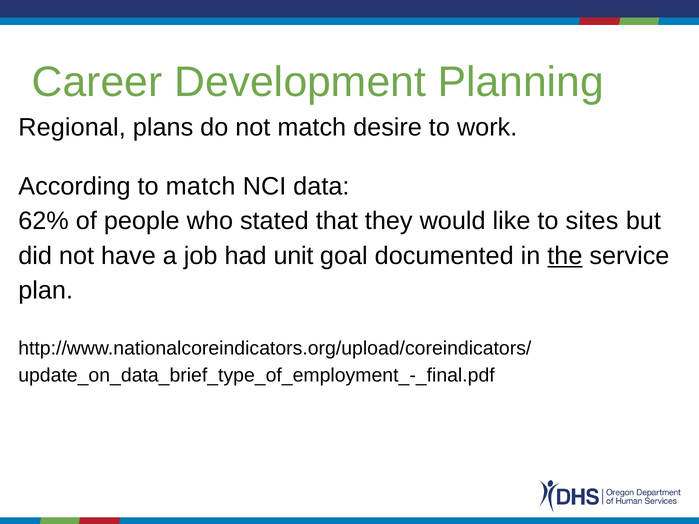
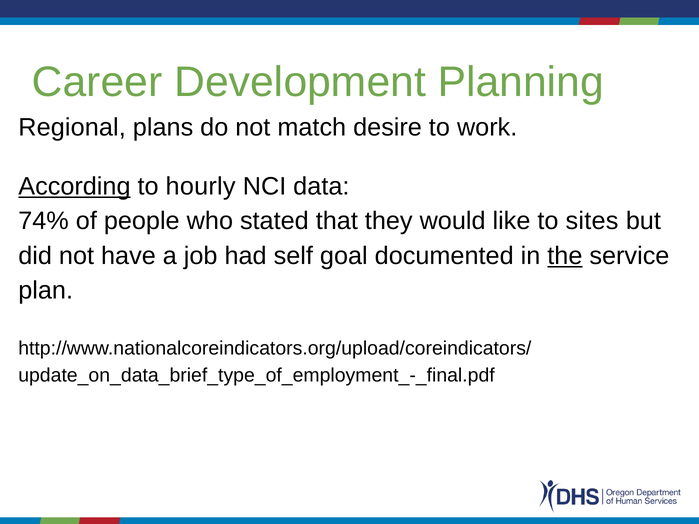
According underline: none -> present (74, 186)
to match: match -> hourly (201, 186)
62%: 62% -> 74% (44, 221)
unit: unit -> self (293, 256)
